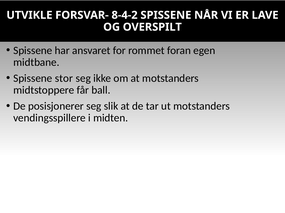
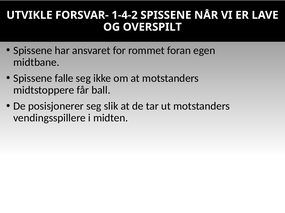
8-4-2: 8-4-2 -> 1-4-2 (125, 15)
stor: stor -> falle (64, 78)
